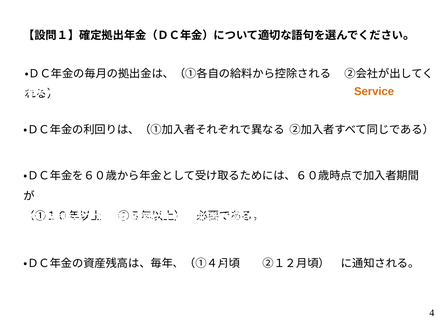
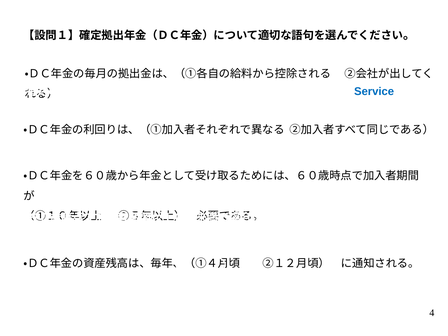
Service colour: orange -> blue (374, 91)
